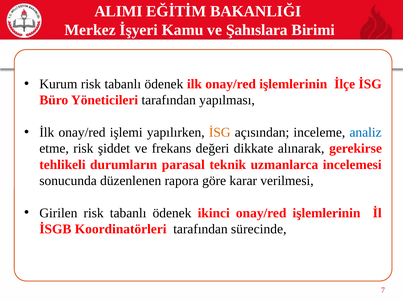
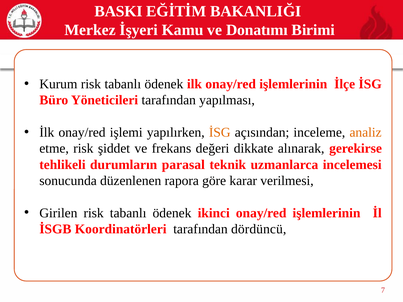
ALIMI: ALIMI -> BASKI (118, 11)
Şahıslara: Şahıslara -> Donatımı (257, 30)
analiz colour: blue -> orange (366, 133)
sürecinde: sürecinde -> dördüncü (259, 229)
